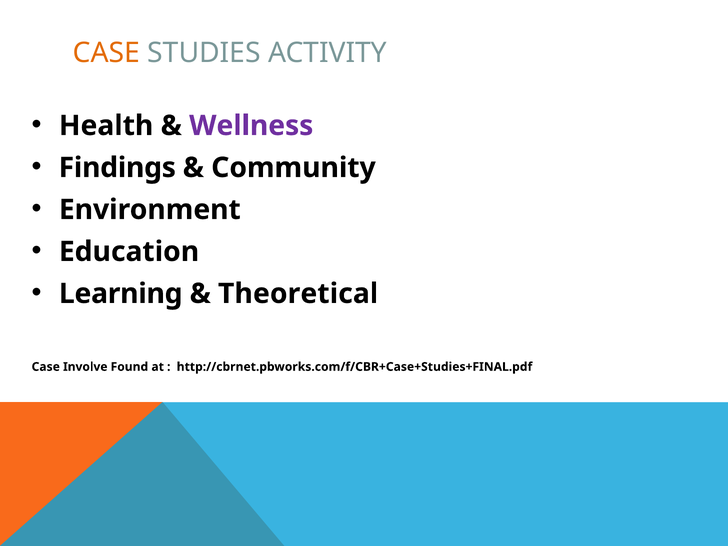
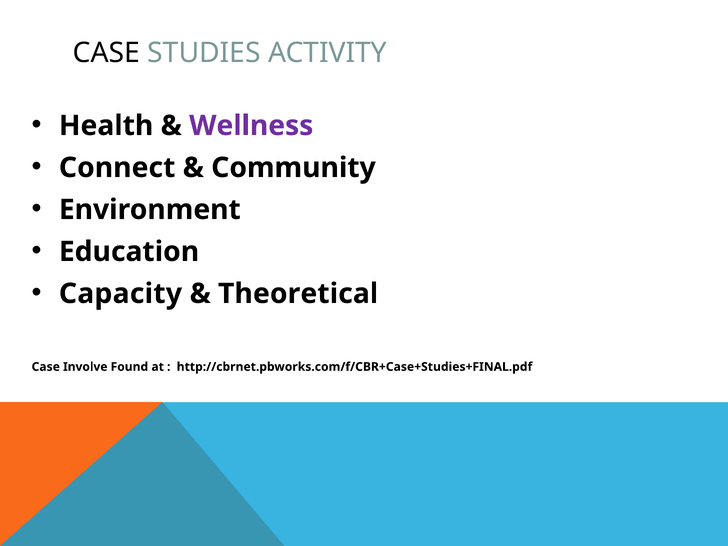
CASE colour: orange -> black (106, 53)
Findings: Findings -> Connect (117, 168)
Learning: Learning -> Capacity (120, 294)
